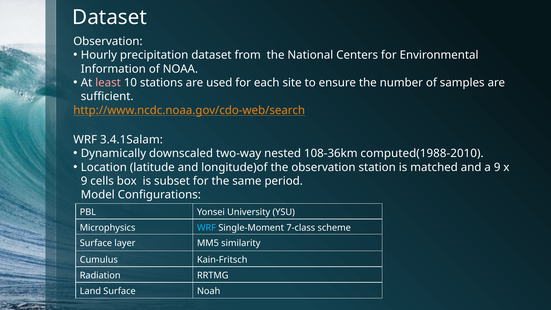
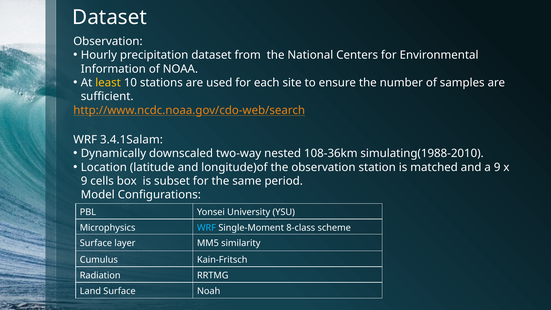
least colour: pink -> yellow (108, 83)
computed(1988-2010: computed(1988-2010 -> simulating(1988-2010 (422, 153)
7-class: 7-class -> 8-class (301, 228)
